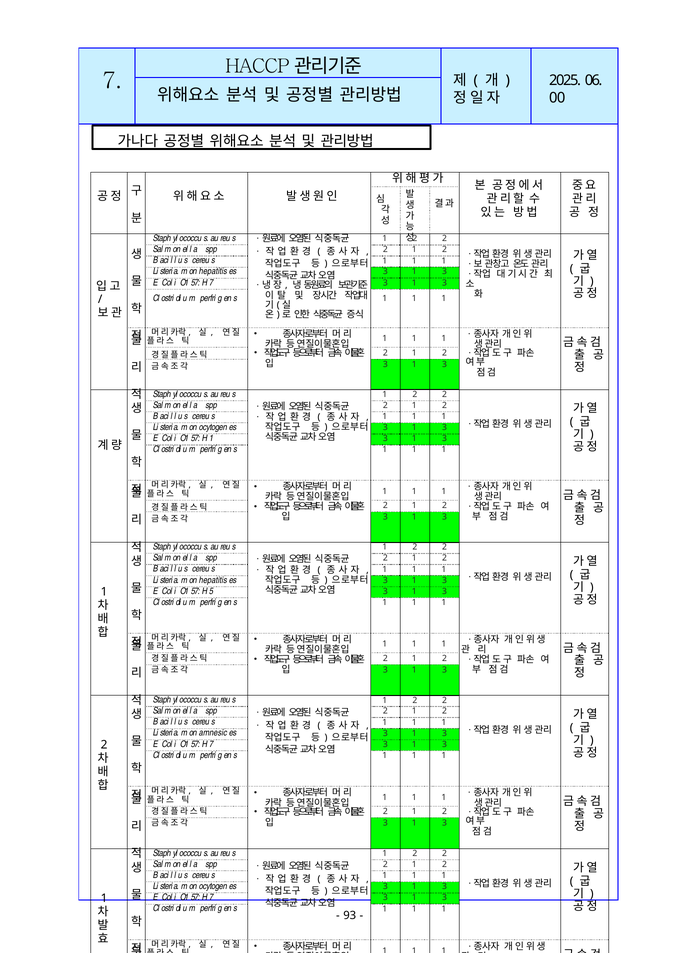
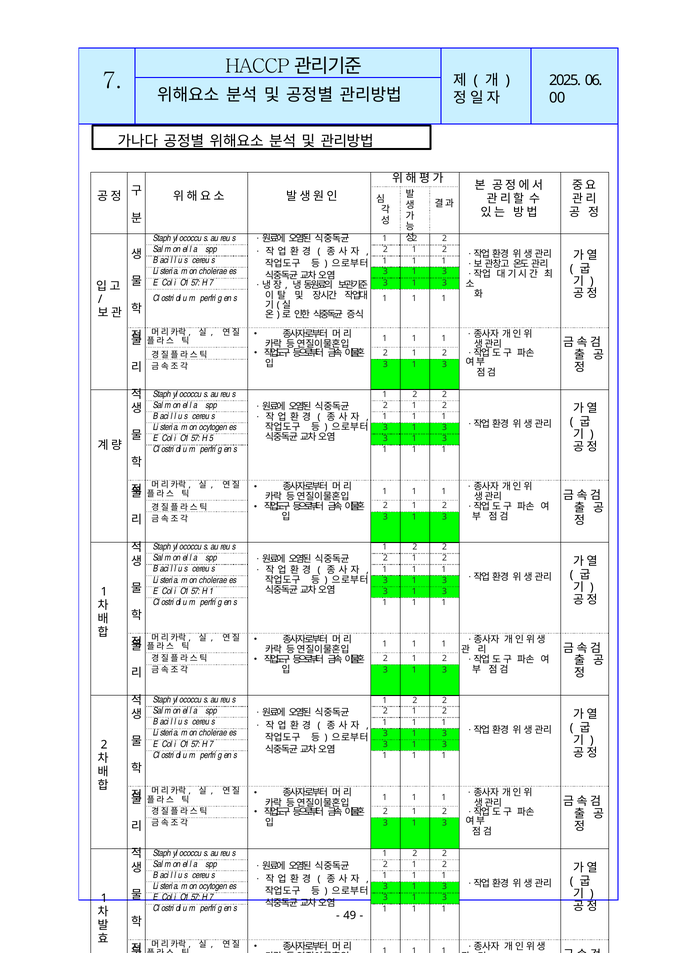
hepatitis: hepatitis -> cholerae (213, 271)
H 1: 1 -> 5 (211, 438)
hepatitis: hepatitis -> cholerae (213, 580)
H 5: 5 -> 1 (211, 591)
amnesic: amnesic -> cholerae (213, 733)
93: 93 -> 49 (350, 915)
